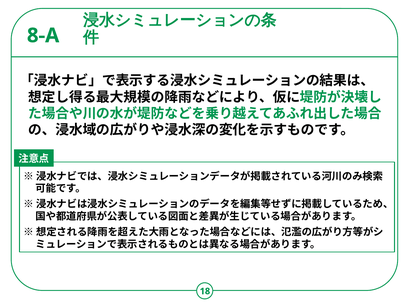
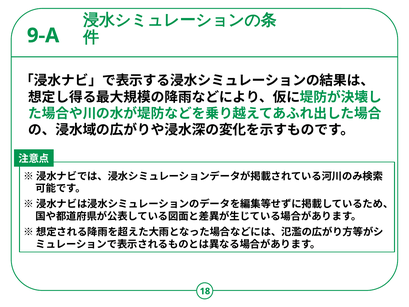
8-A: 8-A -> 9-A (43, 35)
